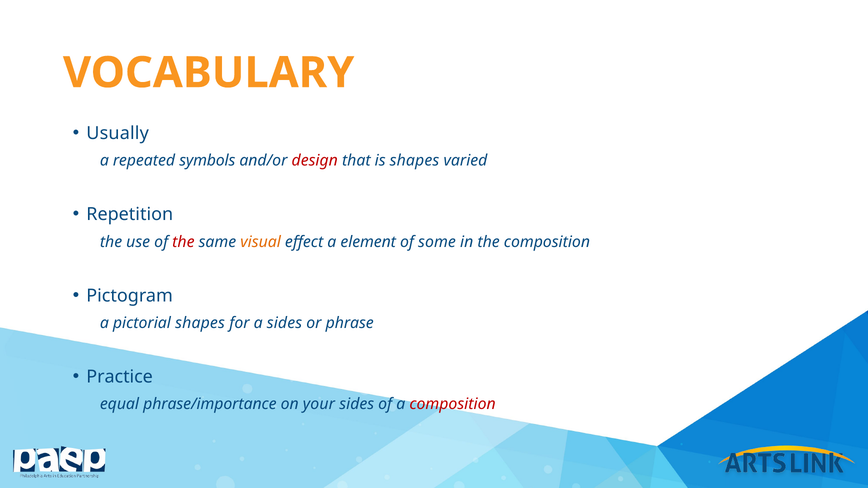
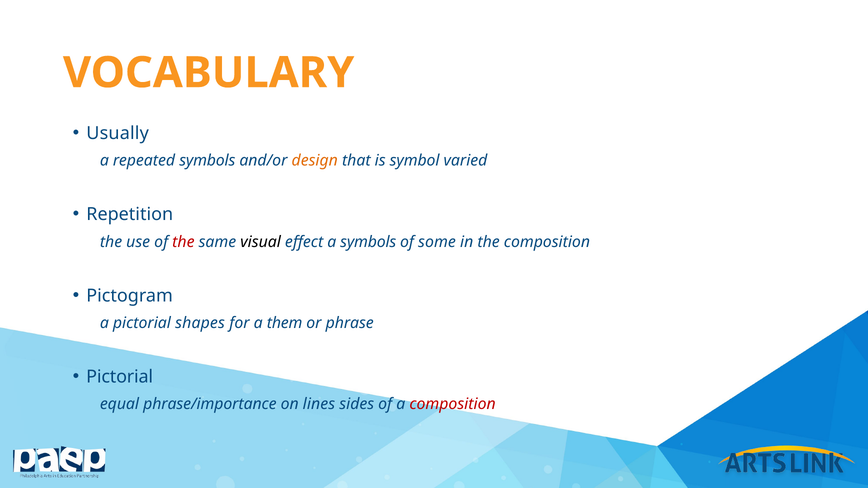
design colour: red -> orange (315, 161)
is shapes: shapes -> symbol (415, 161)
visual colour: orange -> black (261, 242)
a element: element -> symbols (368, 242)
a sides: sides -> them (285, 323)
Practice: Practice -> Pictorial (120, 377)
your: your -> lines (319, 404)
